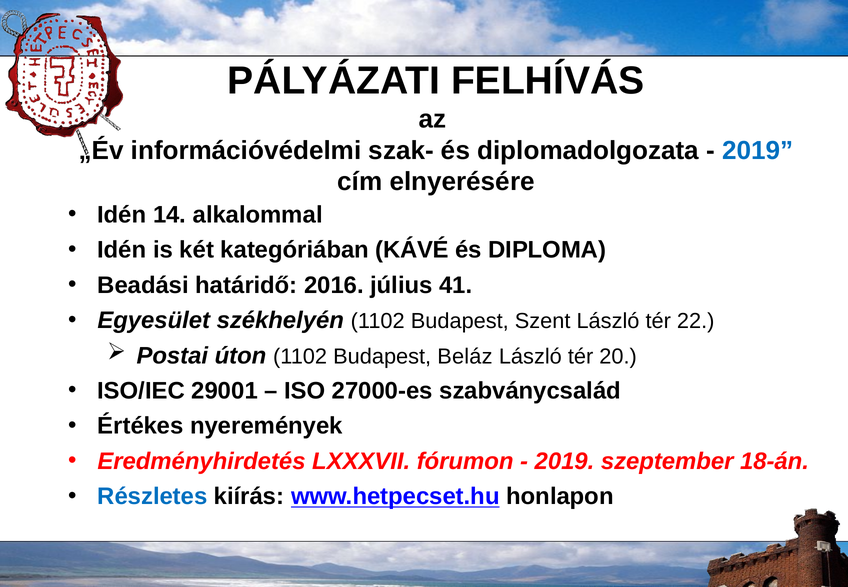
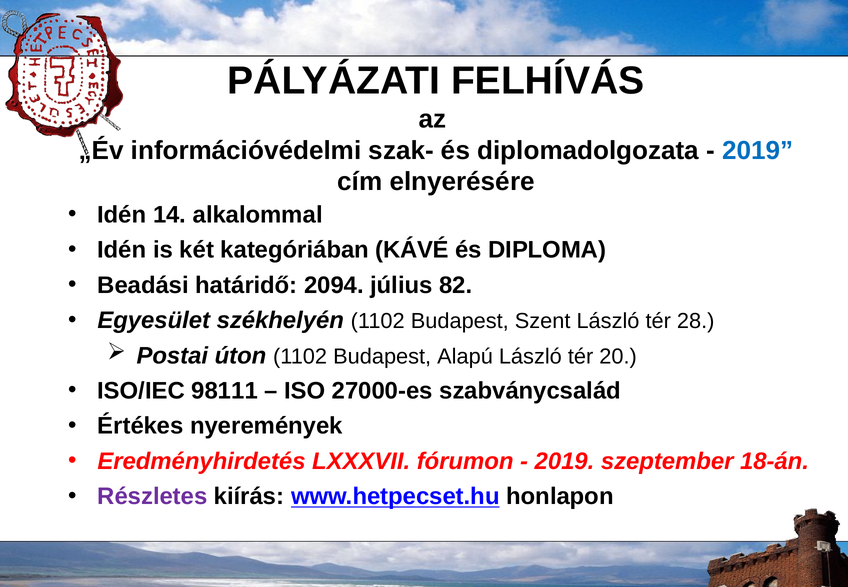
2016: 2016 -> 2094 (334, 285)
41: 41 -> 82 (456, 285)
22: 22 -> 28 (696, 321)
Beláz: Beláz -> Alapú (465, 356)
29001: 29001 -> 98111 (225, 391)
Részletes colour: blue -> purple (152, 497)
